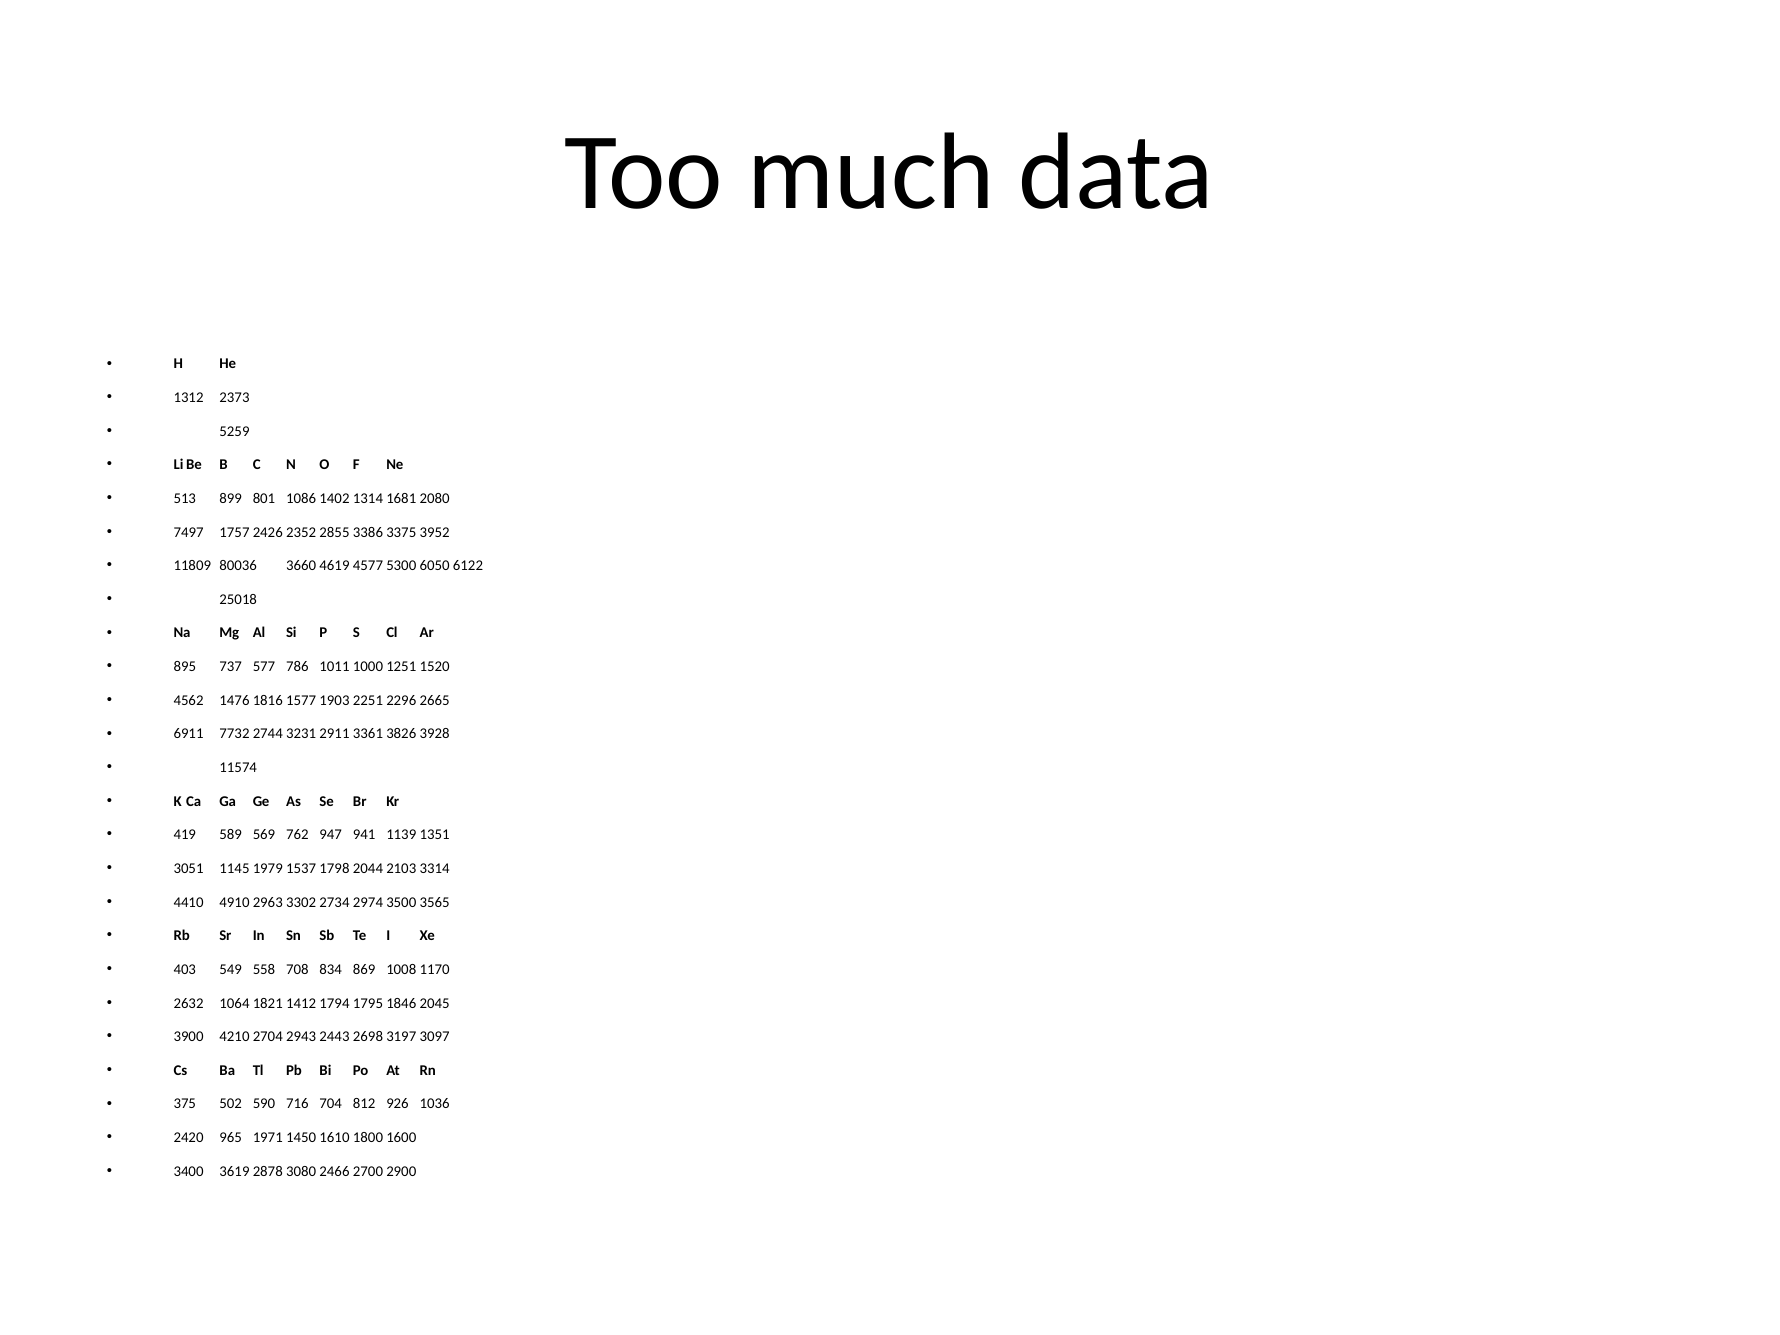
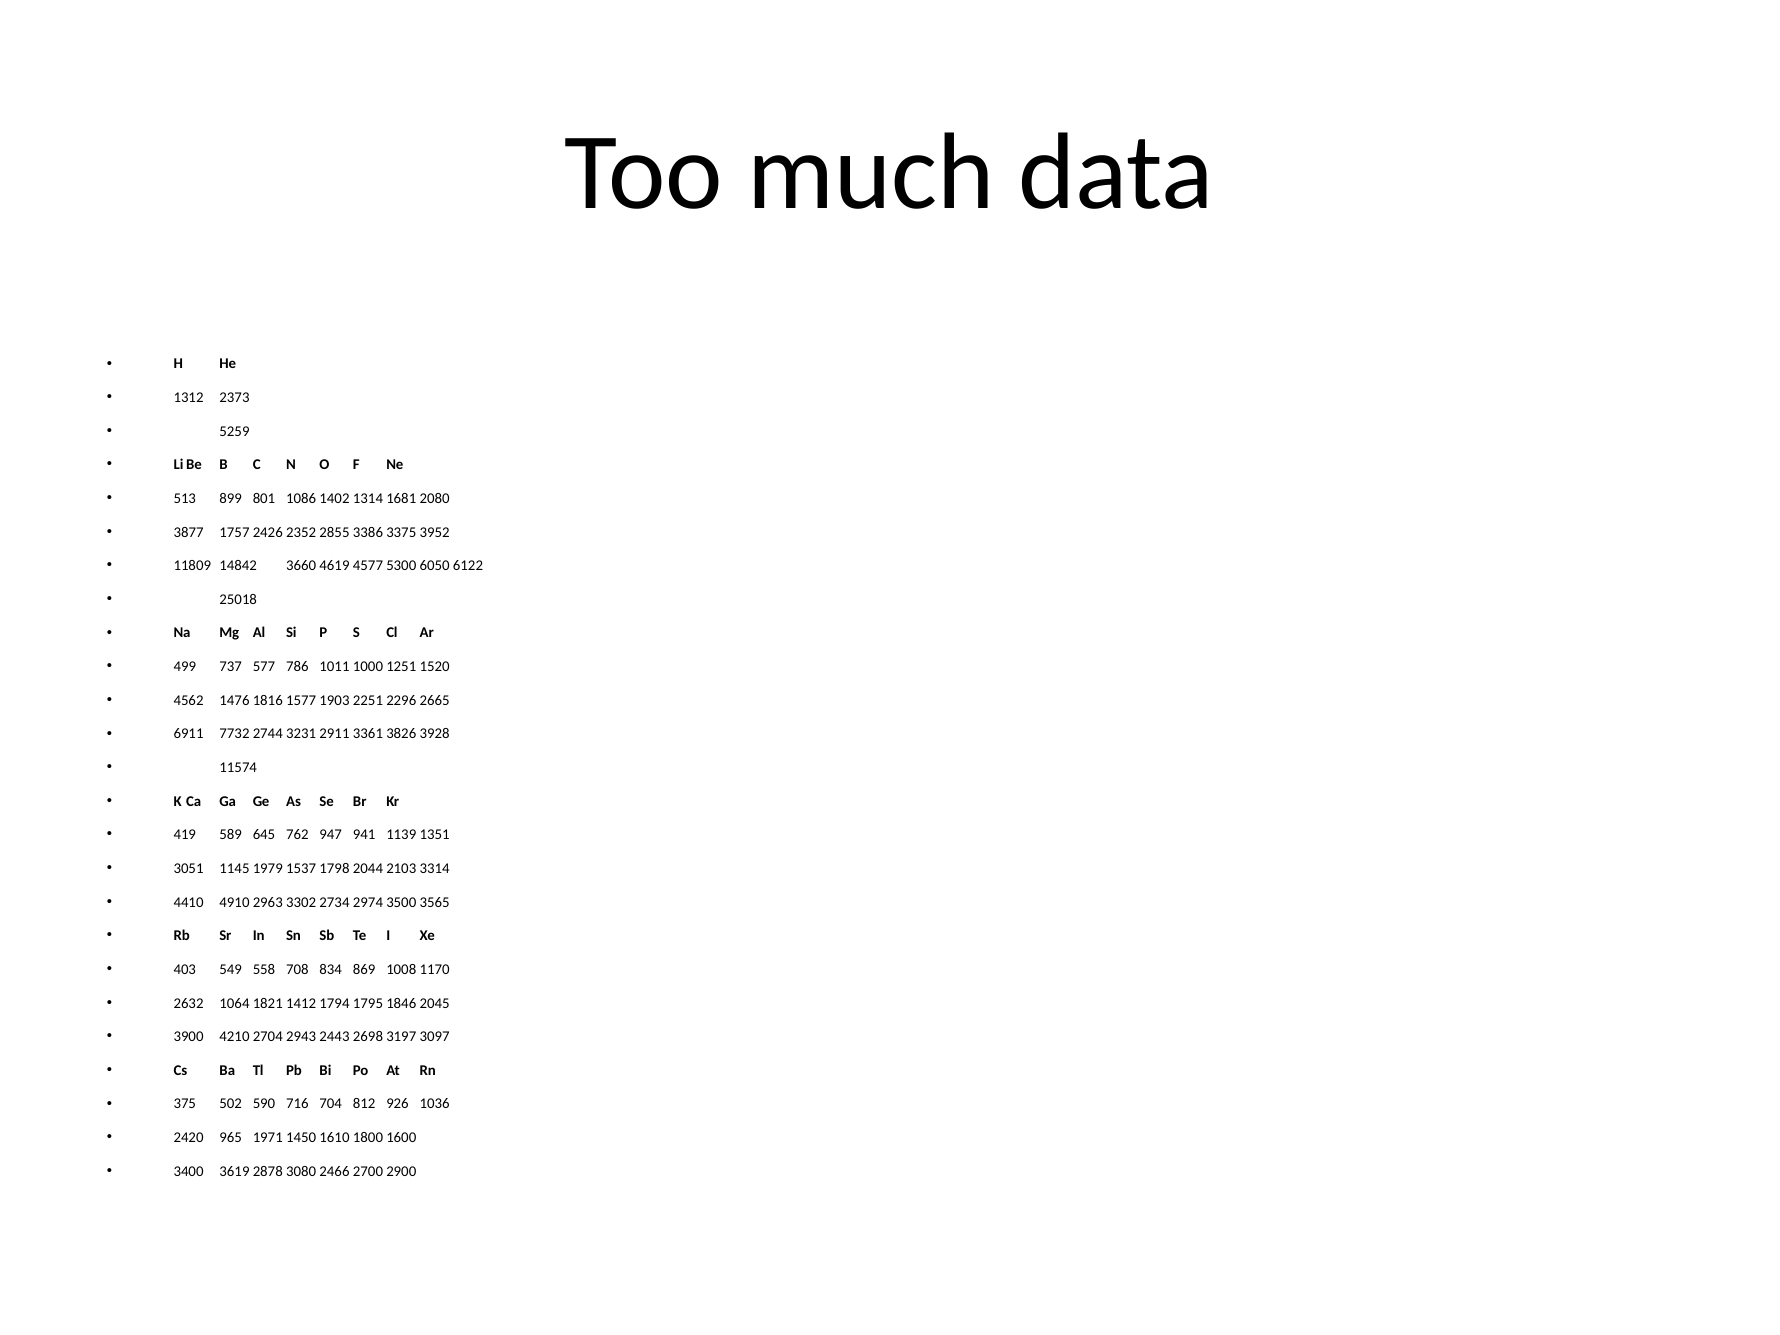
7497: 7497 -> 3877 (189, 532)
80036: 80036 -> 14842 (238, 566)
895: 895 -> 499 (185, 667)
569: 569 -> 645 (264, 835)
